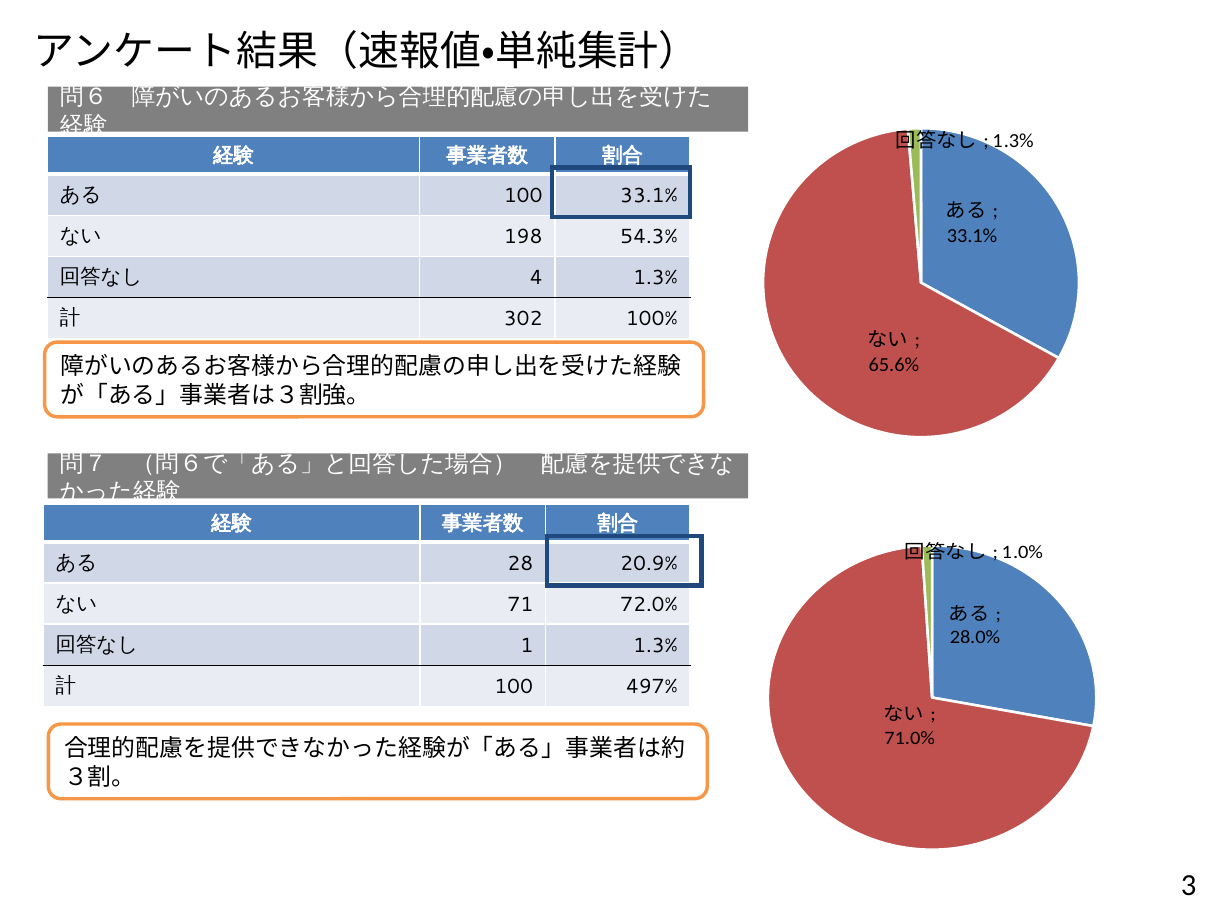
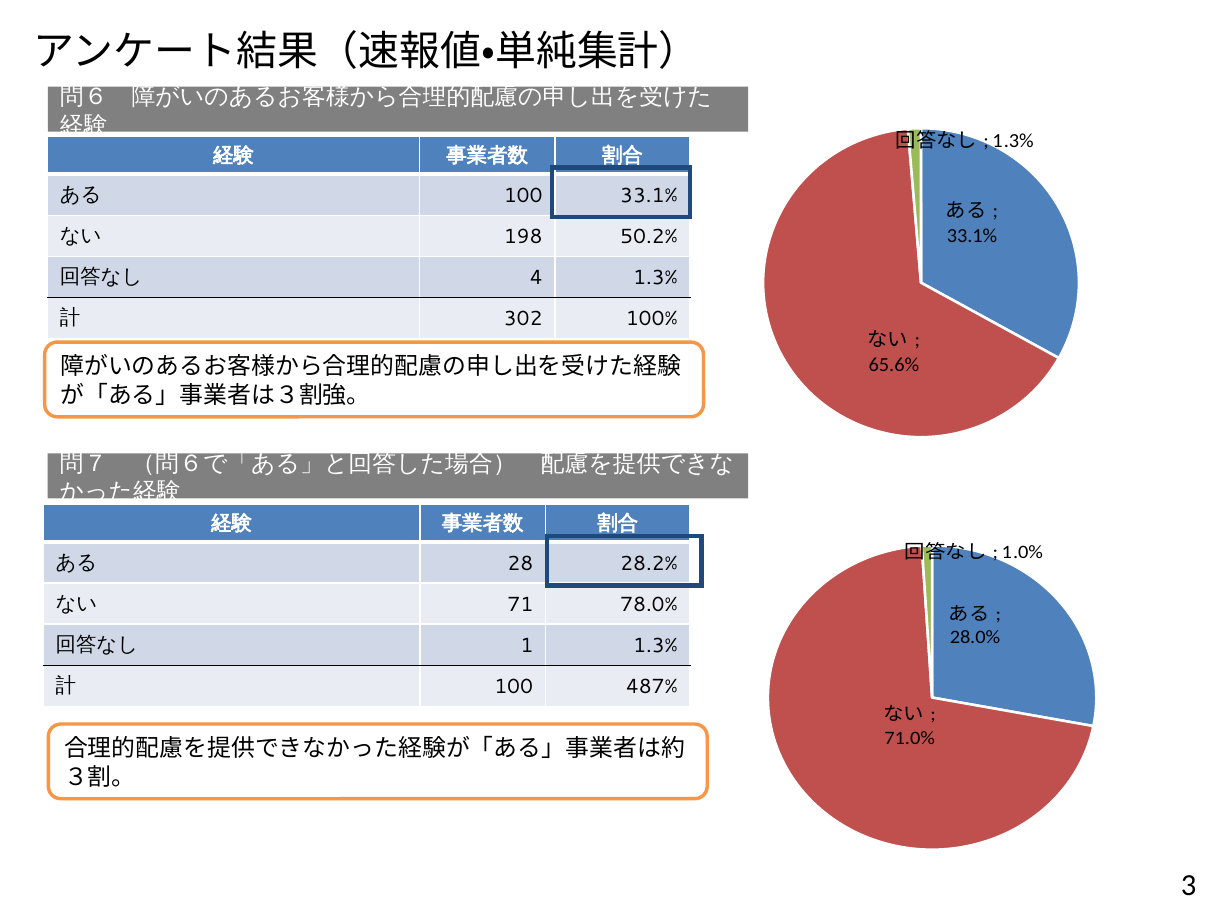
54.3%: 54.3% -> 50.2% (649, 237)
20.9%: 20.9% -> 28.2% (649, 564)
72.0%: 72.0% -> 78.0% (649, 605)
497%: 497% -> 487% (652, 687)
